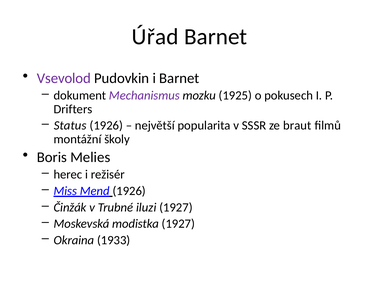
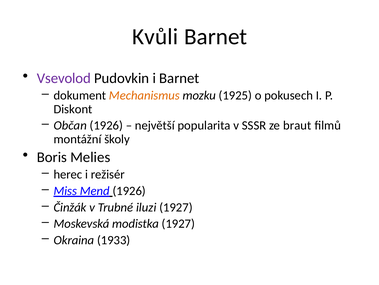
Úřad: Úřad -> Kvůli (155, 37)
Mechanismus colour: purple -> orange (144, 95)
Drifters: Drifters -> Diskont (73, 109)
Status: Status -> Občan (70, 125)
